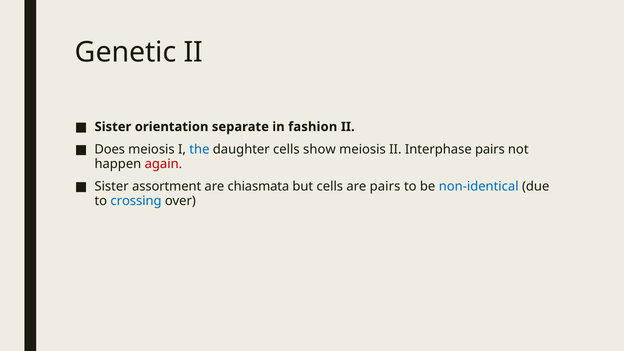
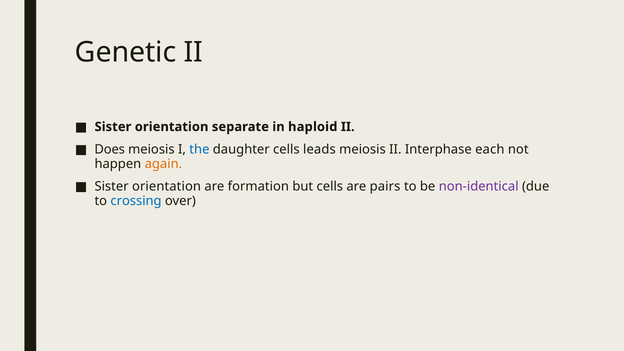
fashion: fashion -> haploid (313, 127)
show: show -> leads (319, 149)
Interphase pairs: pairs -> each (490, 149)
again colour: red -> orange (163, 164)
assortment: assortment -> orientation (167, 186)
chiasmata: chiasmata -> formation (258, 186)
non-identical colour: blue -> purple (479, 186)
